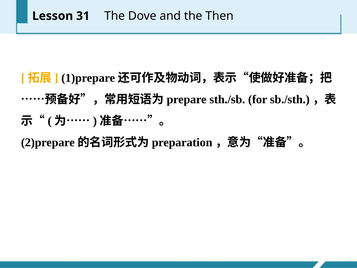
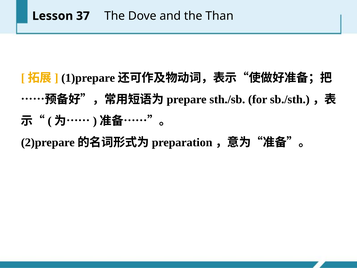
31: 31 -> 37 (83, 16)
Then: Then -> Than (219, 16)
